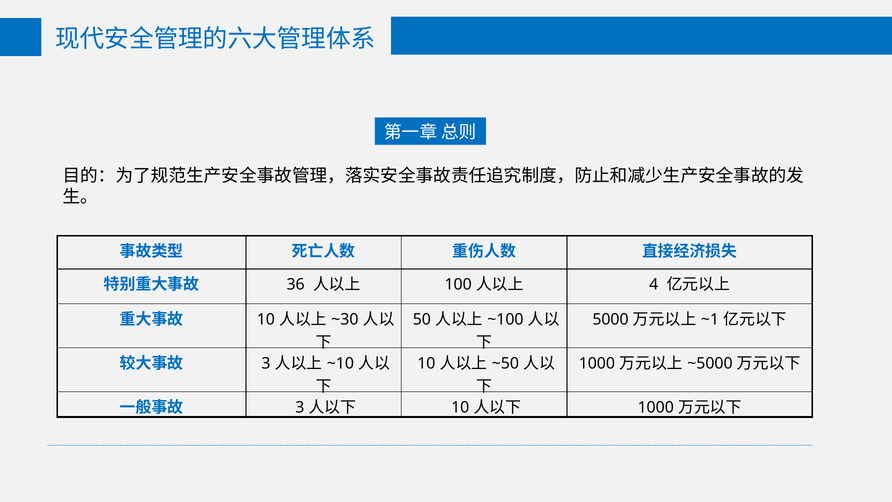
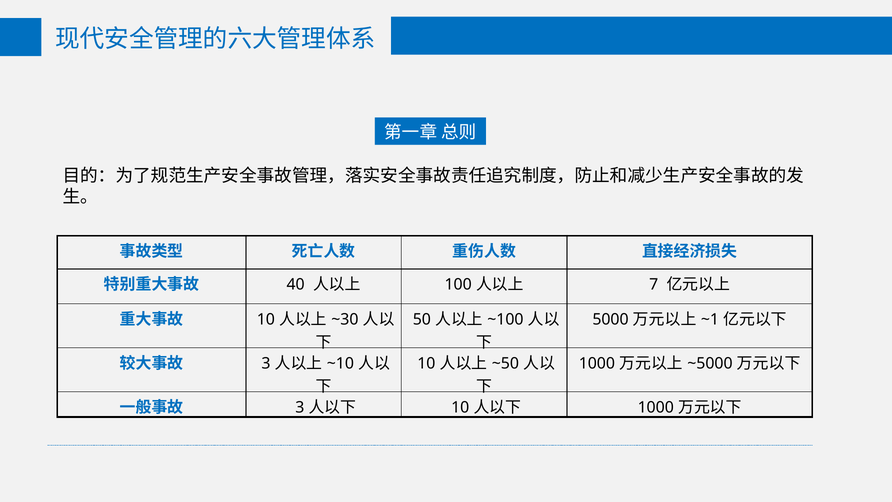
36: 36 -> 40 (296, 284)
4: 4 -> 7 (654, 284)
